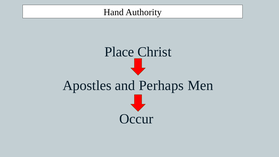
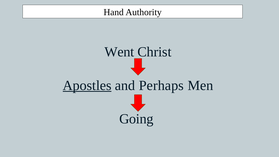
Place: Place -> Went (119, 52)
Apostles underline: none -> present (87, 85)
Occur: Occur -> Going (136, 119)
